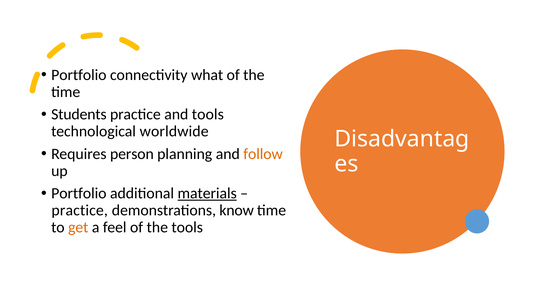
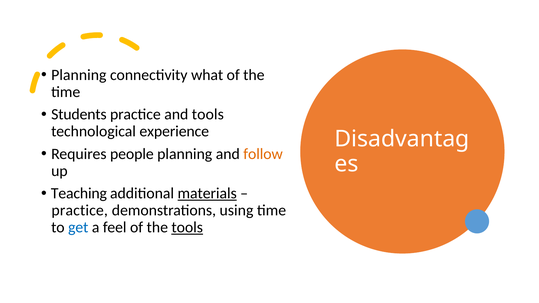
Portfolio: Portfolio -> Planning (79, 75)
worldwide: worldwide -> experience (174, 131)
person: person -> people (132, 154)
Portfolio: Portfolio -> Teaching (79, 194)
know: know -> using (236, 210)
get colour: orange -> blue (78, 227)
tools underline: none -> present (187, 227)
